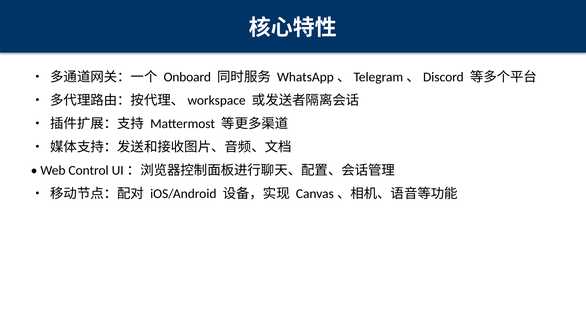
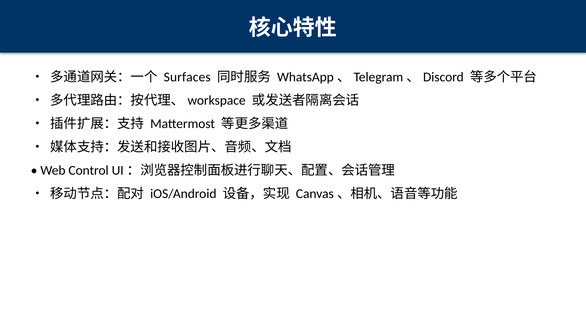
Onboard: Onboard -> Surfaces (187, 77)
